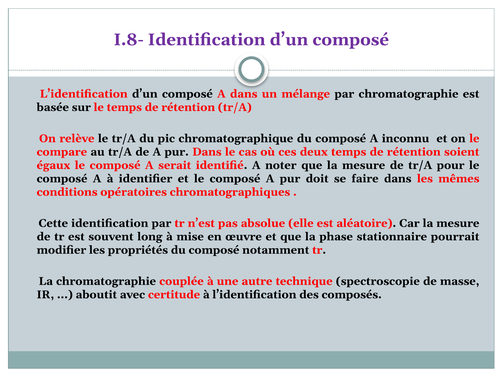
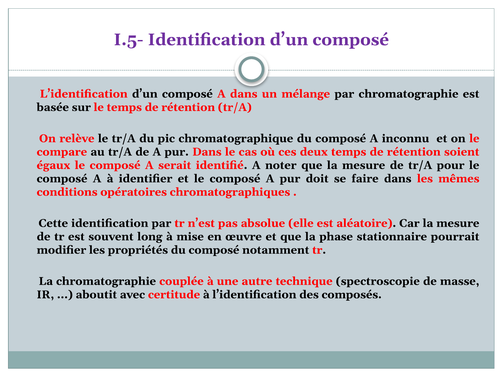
I.8-: I.8- -> I.5- (129, 40)
